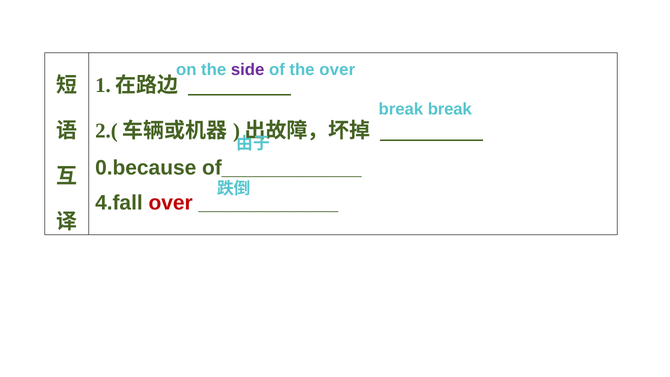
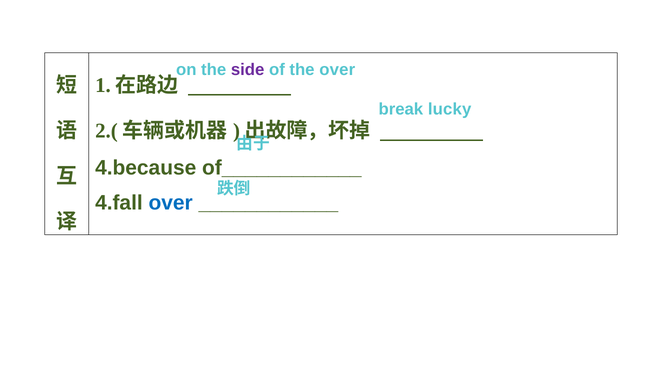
break break: break -> lucky (450, 109)
0.because: 0.because -> 4.because (146, 168)
over colour: red -> blue (171, 203)
